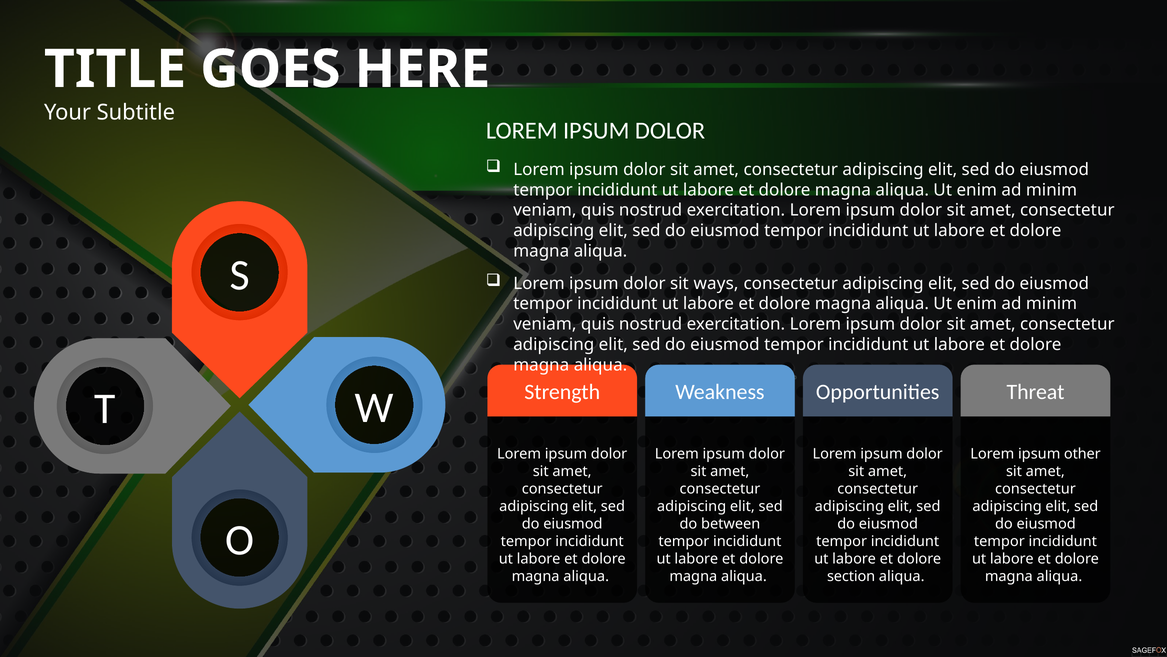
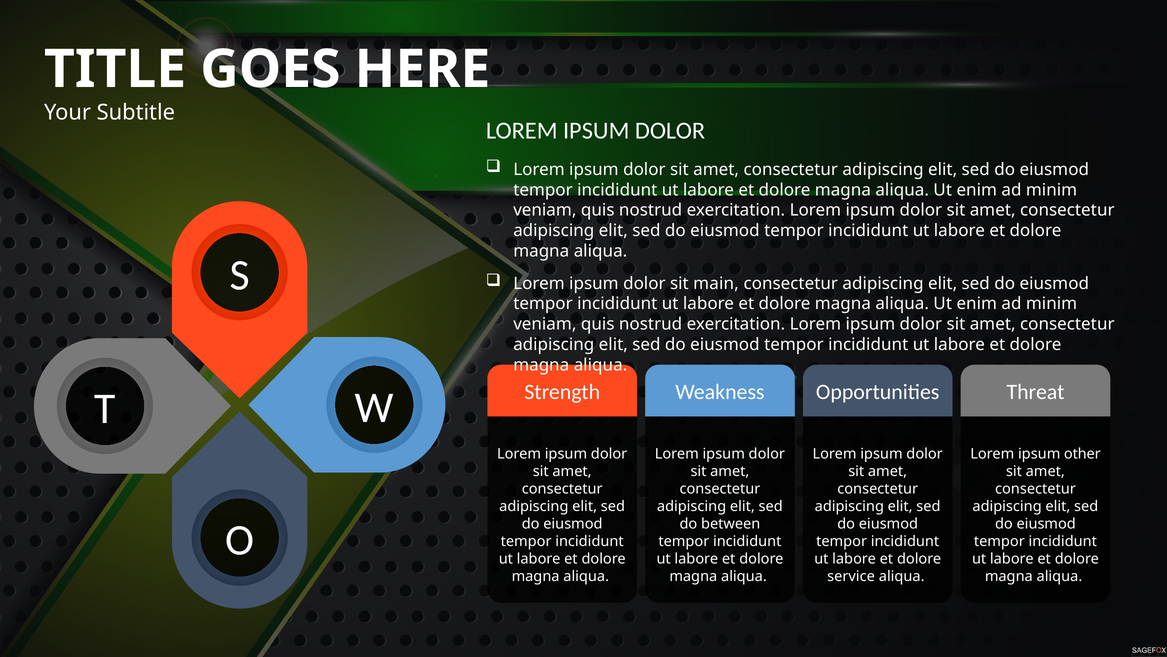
ways: ways -> main (716, 283)
section: section -> service (851, 576)
